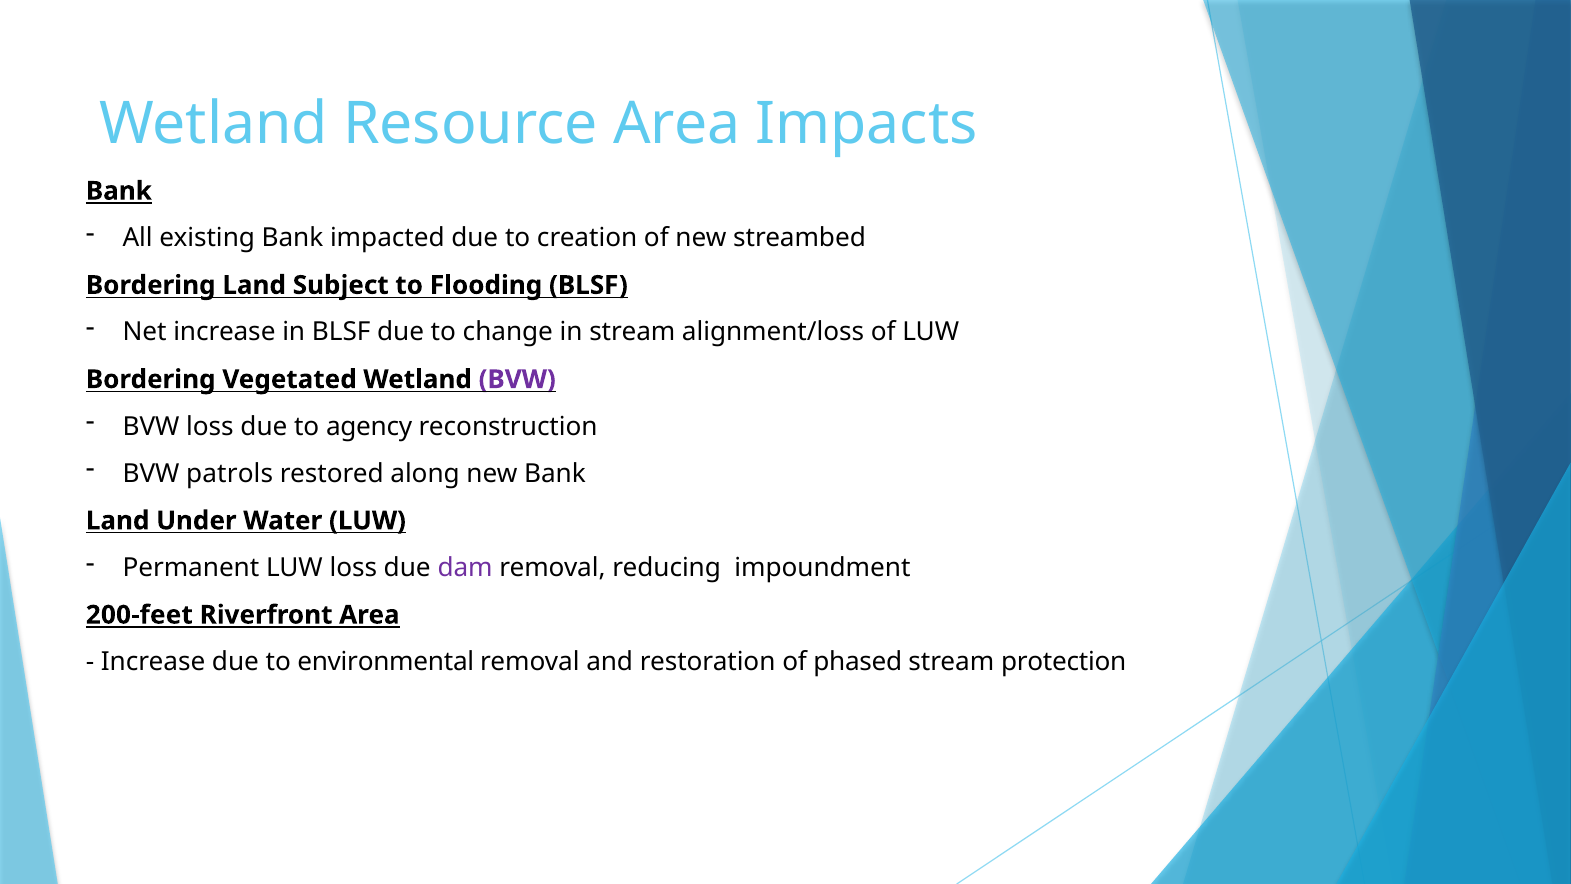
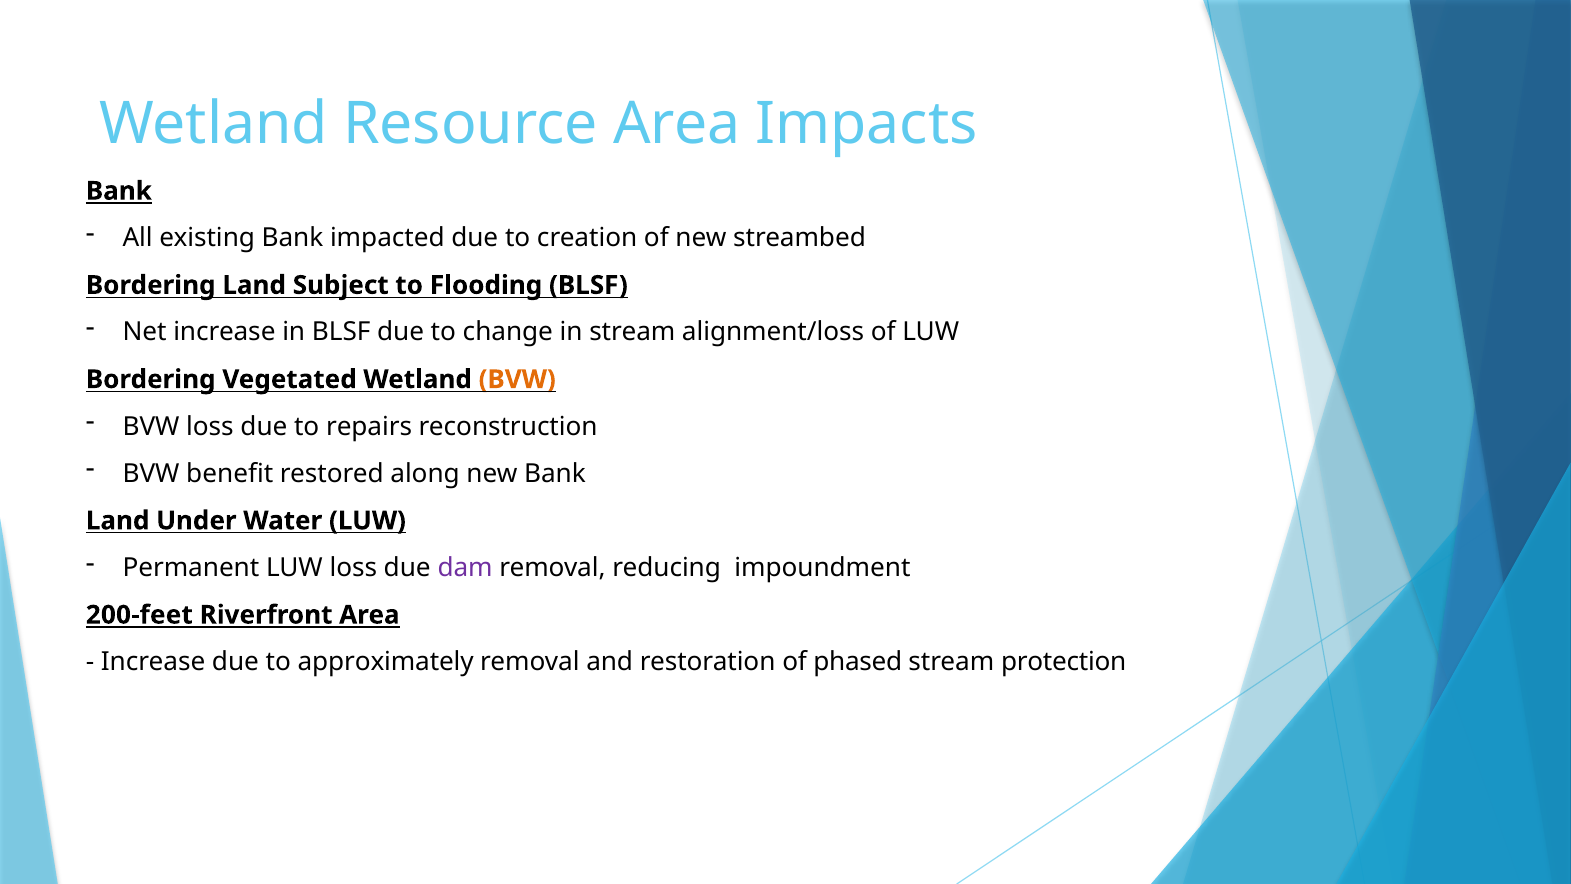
BVW colour: purple -> orange (517, 379)
agency: agency -> repairs (369, 426)
patrols: patrols -> benefit (230, 473)
environmental: environmental -> approximately (386, 662)
